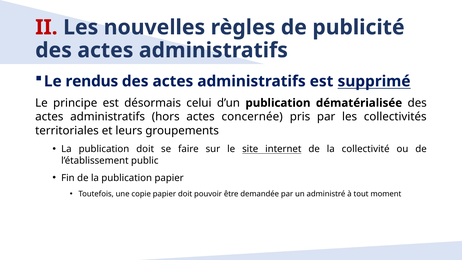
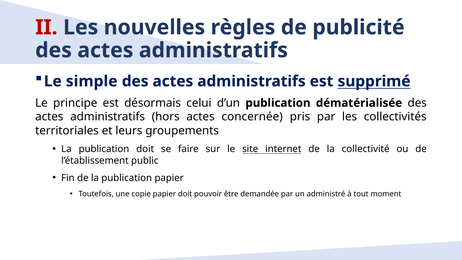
rendus: rendus -> simple (92, 81)
